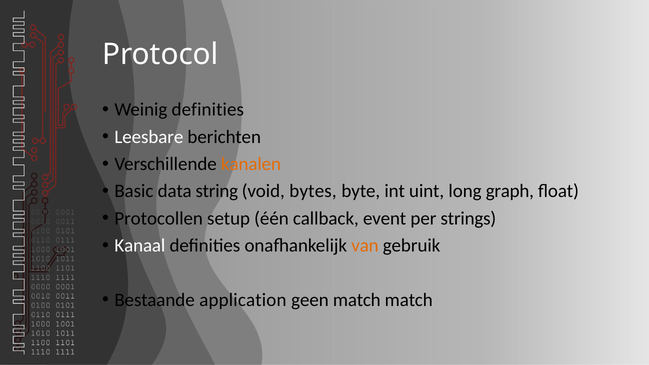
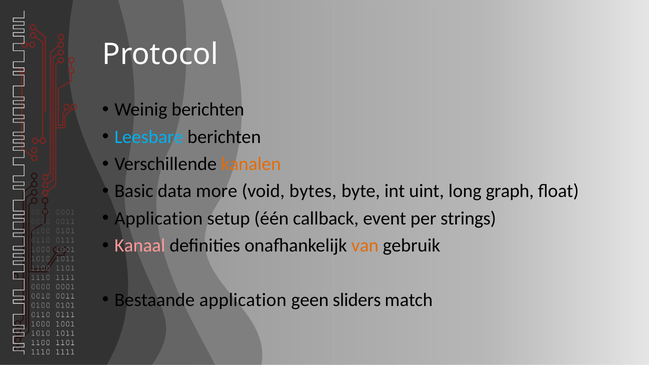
Weinig definities: definities -> berichten (208, 110)
Leesbare colour: white -> light blue (149, 137)
string: string -> more (217, 191)
Protocollen: Protocollen -> Application (159, 218)
Kanaal colour: white -> pink (140, 246)
geen match: match -> sliders (357, 300)
